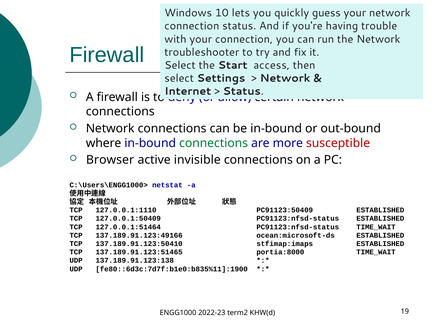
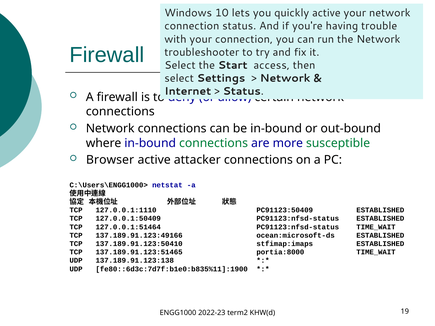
quickly guess: guess -> active (326, 13)
susceptible colour: red -> green (338, 143)
invisible: invisible -> attacker (197, 160)
